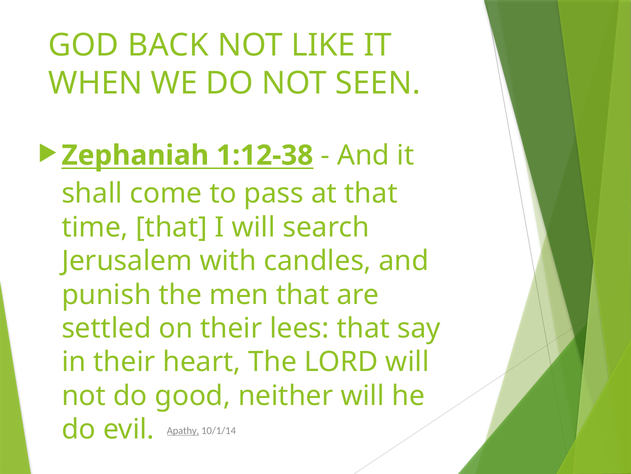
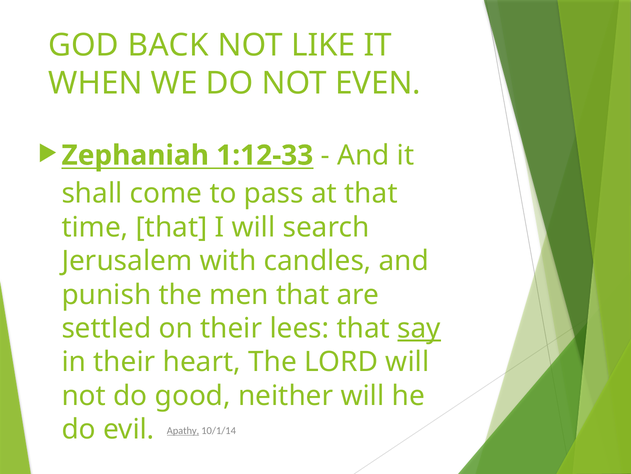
SEEN: SEEN -> EVEN (378, 83)
1:12-38: 1:12-38 -> 1:12-33 (265, 155)
say underline: none -> present (419, 328)
